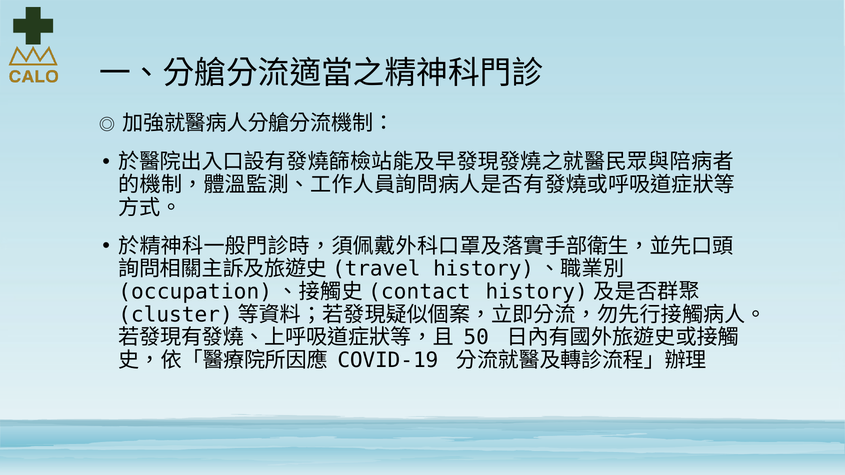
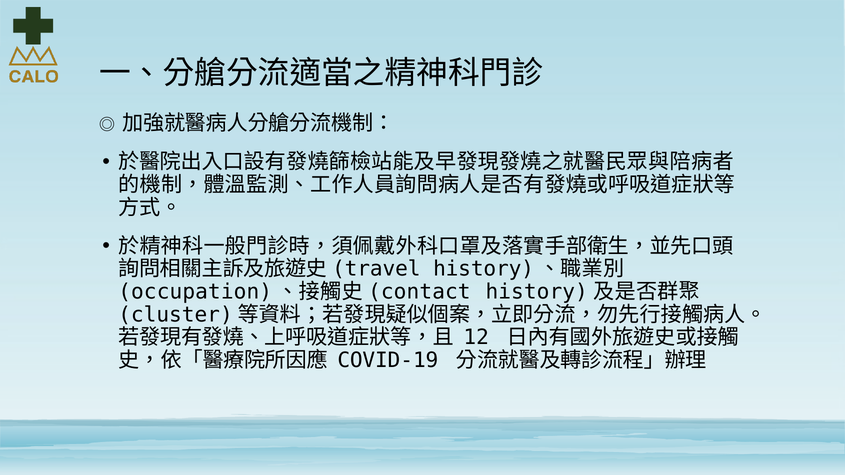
50: 50 -> 12 (476, 338)
